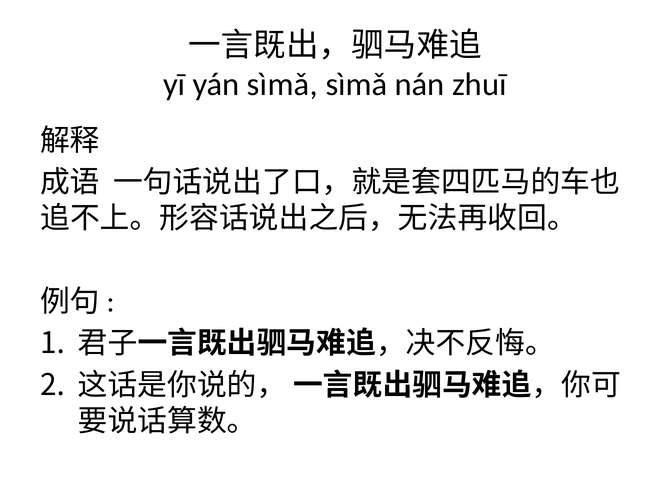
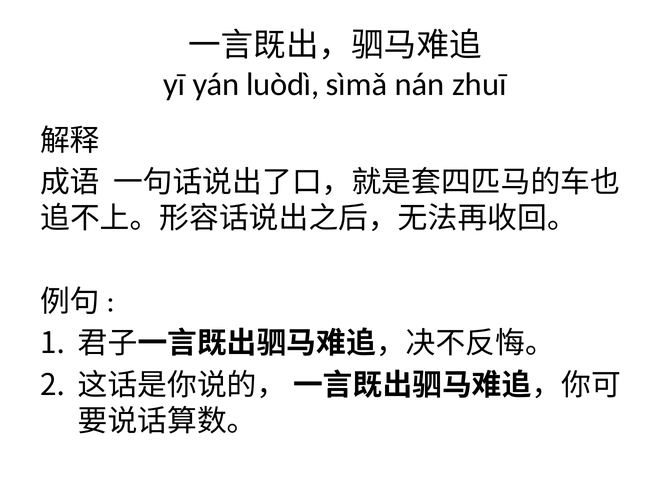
yán sìmǎ: sìmǎ -> luòdì (283, 84)
